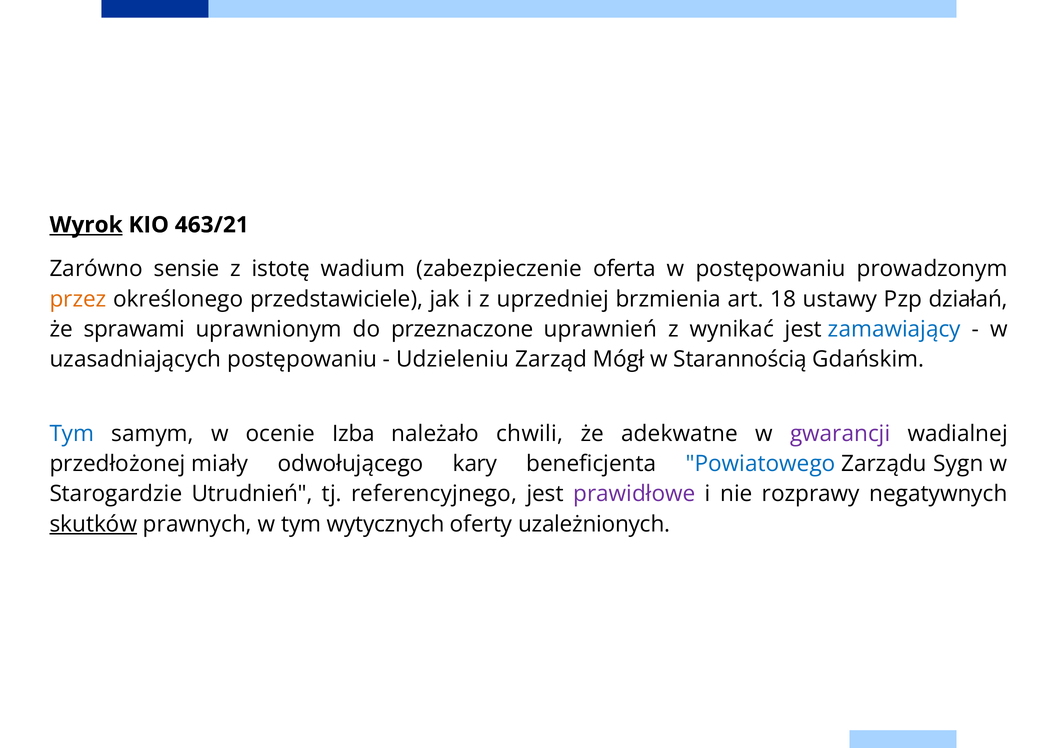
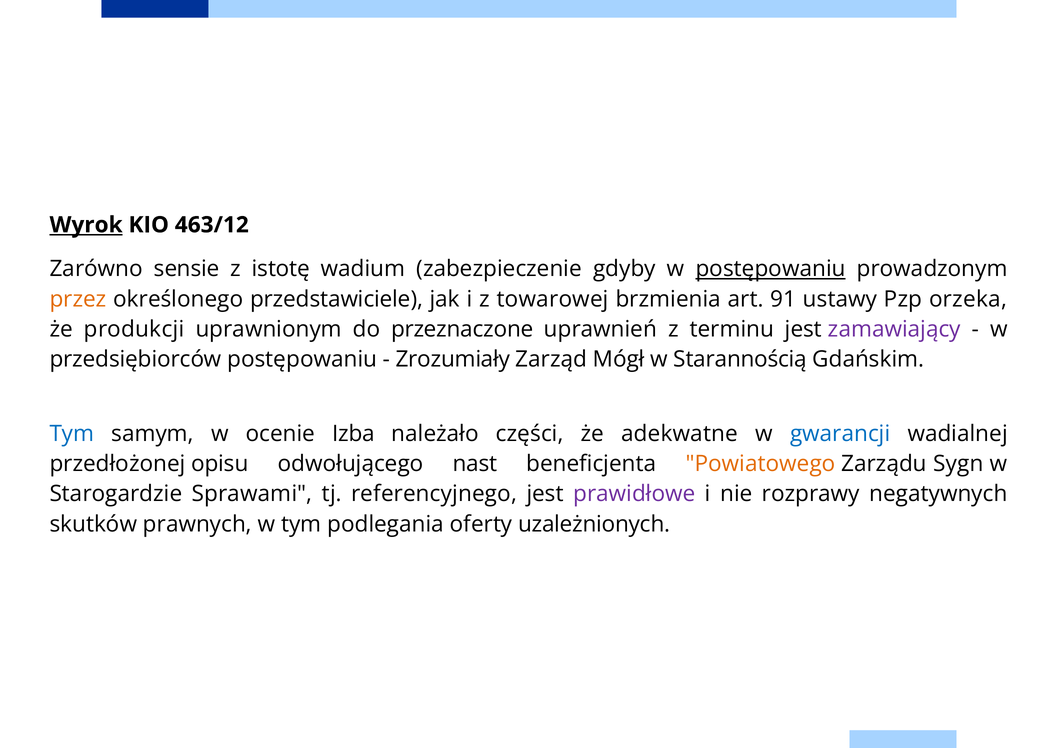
463/21: 463/21 -> 463/12 (212, 225)
oferta: oferta -> gdyby (624, 269)
postępowaniu underline: none -> present (771, 269)
uprzedniej: uprzedniej -> towarowej (553, 299)
18: 18 -> 91 (783, 299)
działań: działań -> orzeka (968, 299)
sprawami: sprawami -> produkcji (134, 329)
wynikać: wynikać -> terminu (732, 329)
zamawiający colour: blue -> purple (894, 329)
uzasadniających: uzasadniających -> przedsiębiorców (136, 359)
Udzieleniu: Udzieleniu -> Zrozumiały (453, 359)
chwili: chwili -> części (530, 434)
gwarancji colour: purple -> blue (840, 434)
miały: miały -> opisu (220, 464)
kary: kary -> nast (475, 464)
Powiatowego colour: blue -> orange (761, 464)
Utrudnień: Utrudnień -> Sprawami (252, 494)
skutków underline: present -> none (93, 524)
wytycznych: wytycznych -> podlegania (386, 524)
